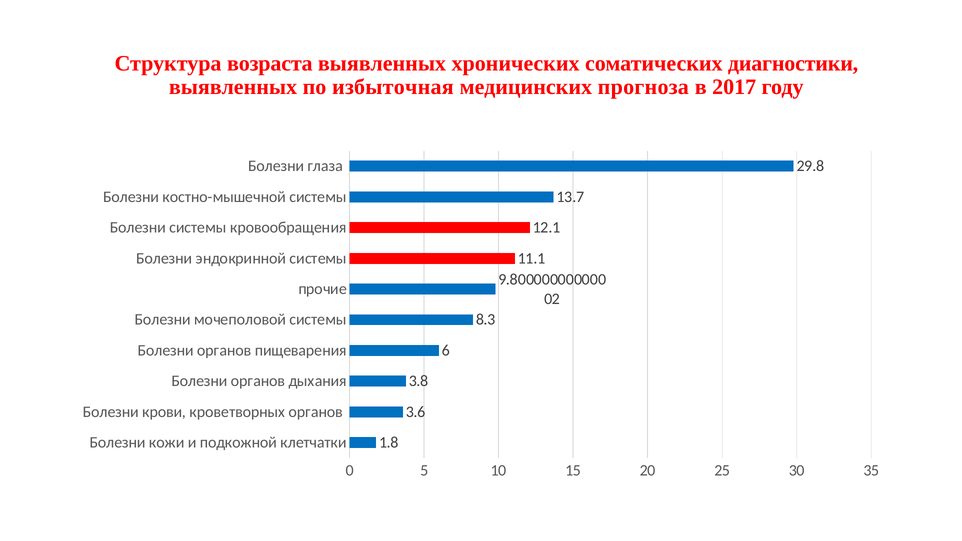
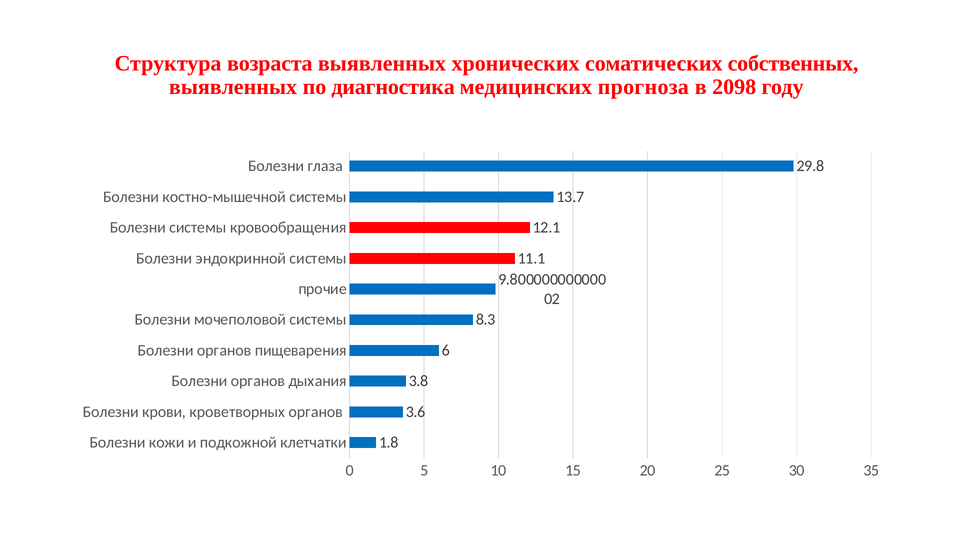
диагностики: диагностики -> собственных (793, 63)
избыточная: избыточная -> диагностика (393, 87)
2017: 2017 -> 2098 (734, 87)
